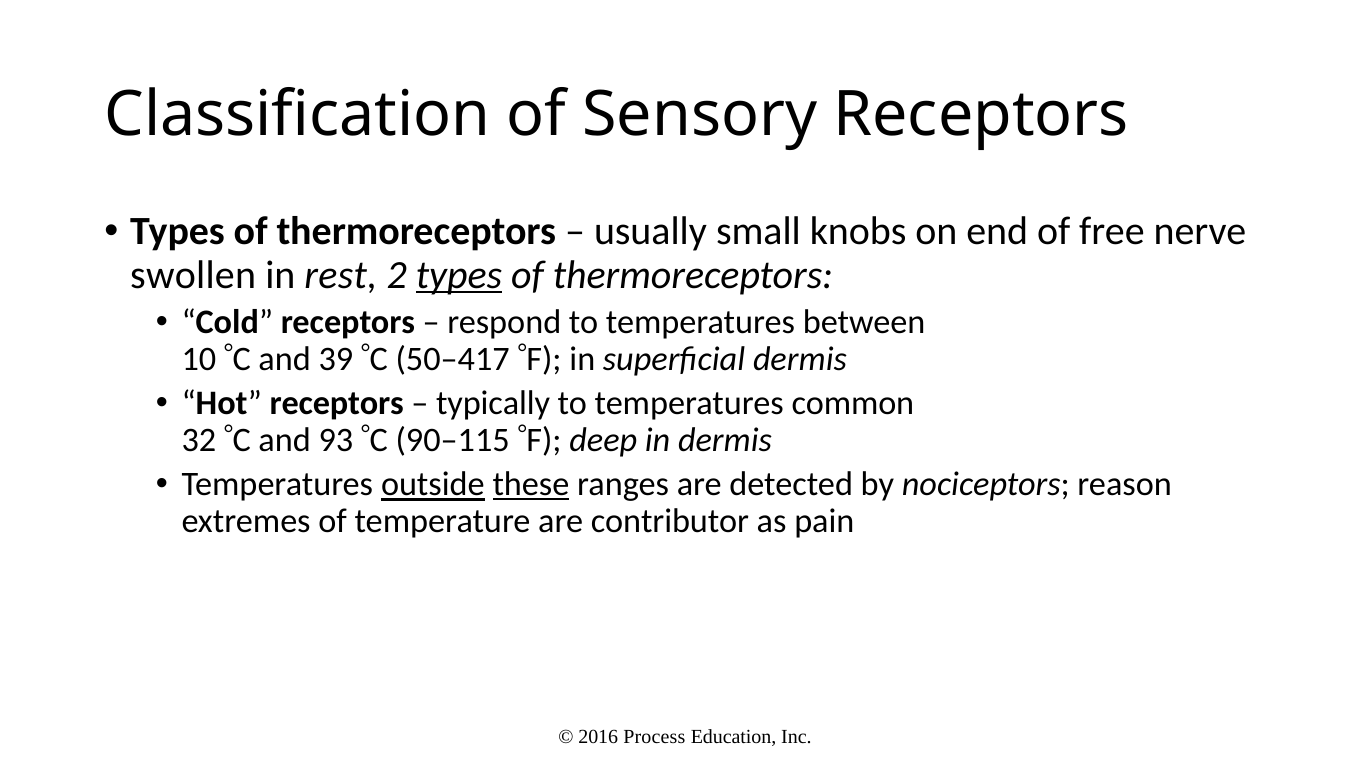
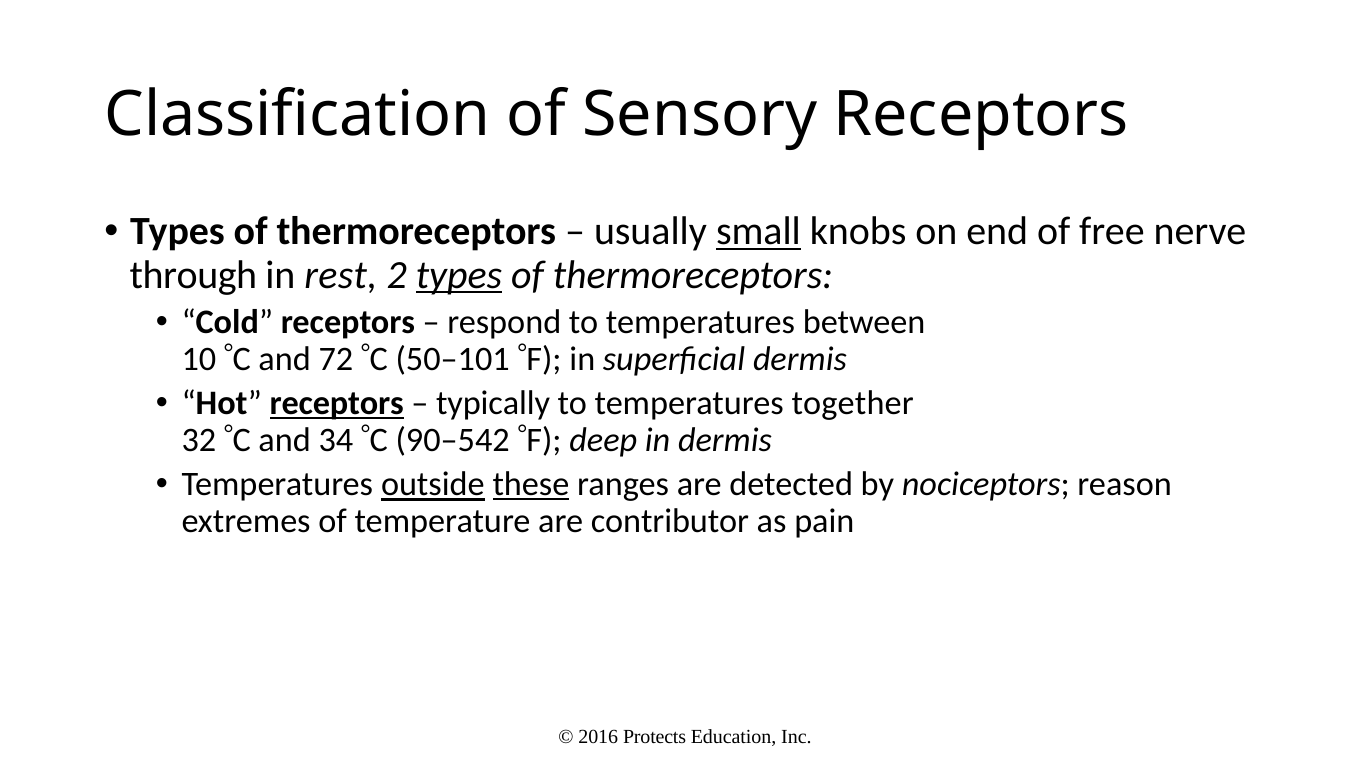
small underline: none -> present (758, 232)
swollen: swollen -> through (193, 275)
39: 39 -> 72 (336, 359)
50–417: 50–417 -> 50–101 (453, 359)
receptors underline: none -> present (337, 403)
common: common -> together (853, 403)
93: 93 -> 34 (336, 440)
90–115: 90–115 -> 90–542 (453, 440)
Process: Process -> Protects (655, 736)
